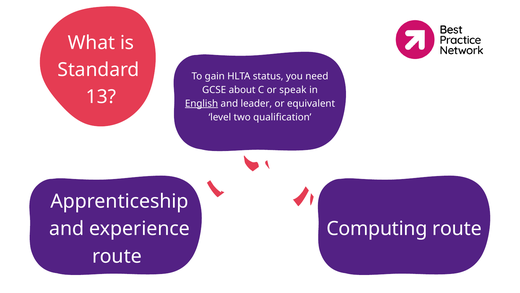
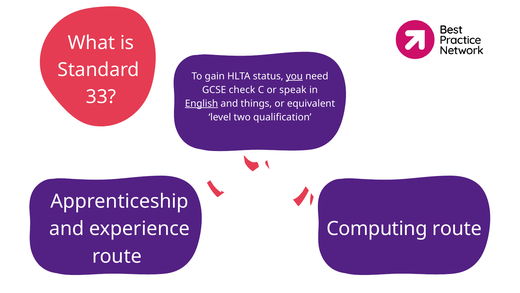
you underline: none -> present (294, 76)
about: about -> check (242, 90)
13: 13 -> 33 (101, 97)
leader: leader -> things (256, 103)
